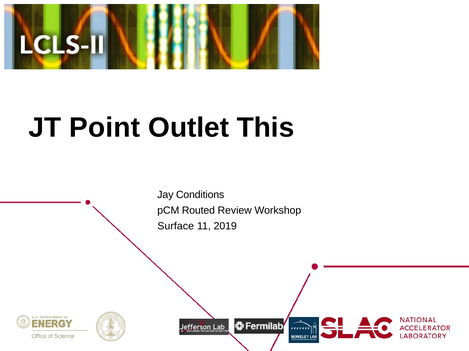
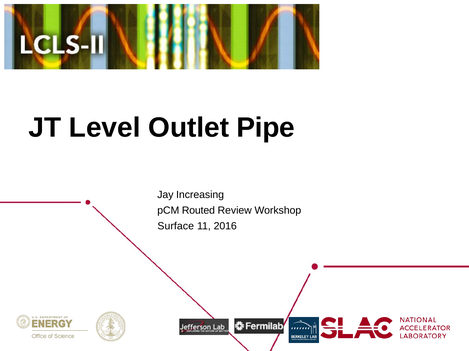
Point: Point -> Level (105, 128)
This: This -> Pipe (266, 128)
Conditions: Conditions -> Increasing (200, 195)
2019: 2019 -> 2016 (225, 227)
